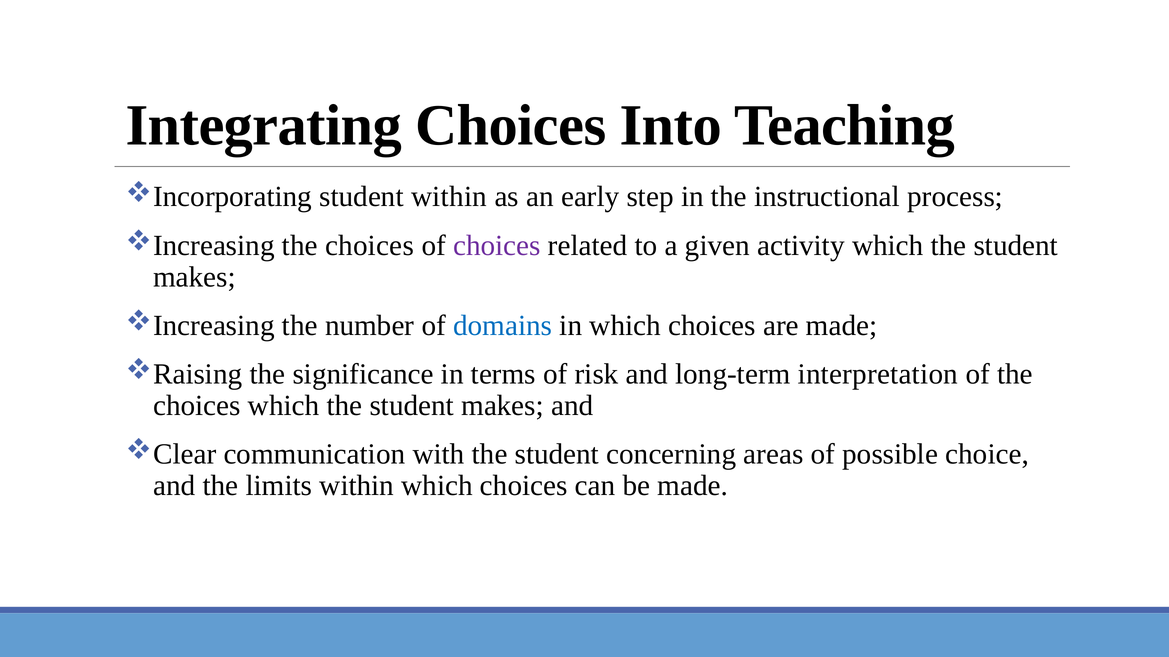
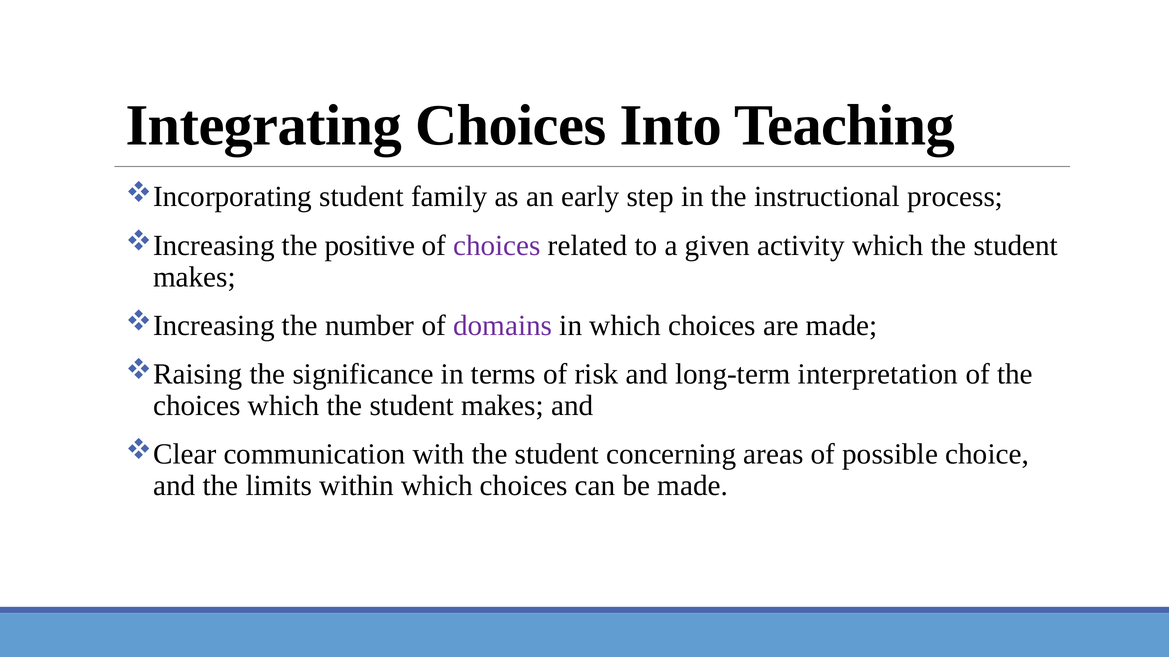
student within: within -> family (449, 197)
choices: choices -> positive (370, 246)
domains colour: blue -> purple (503, 326)
